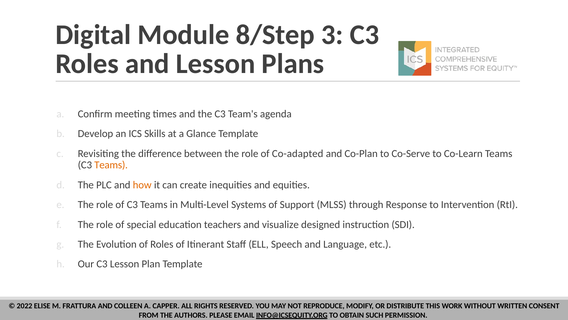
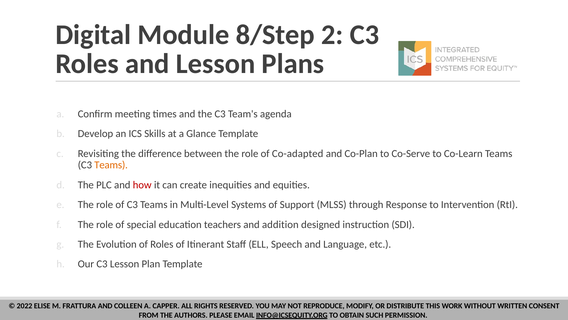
3: 3 -> 2 (332, 35)
how colour: orange -> red (142, 185)
visualize: visualize -> addition (280, 224)
